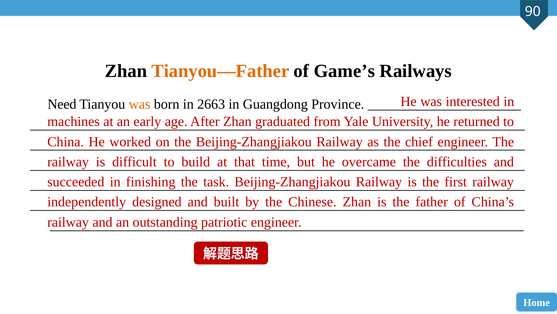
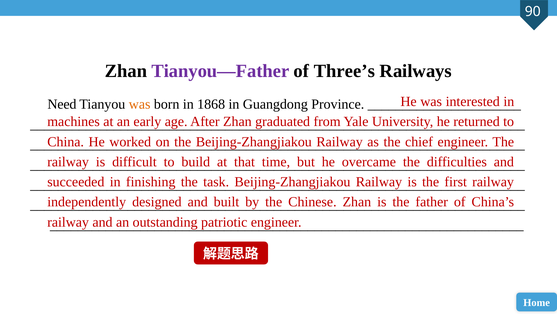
Tianyou—Father colour: orange -> purple (220, 71)
Game’s: Game’s -> Three’s (344, 71)
2663: 2663 -> 1868 (211, 104)
